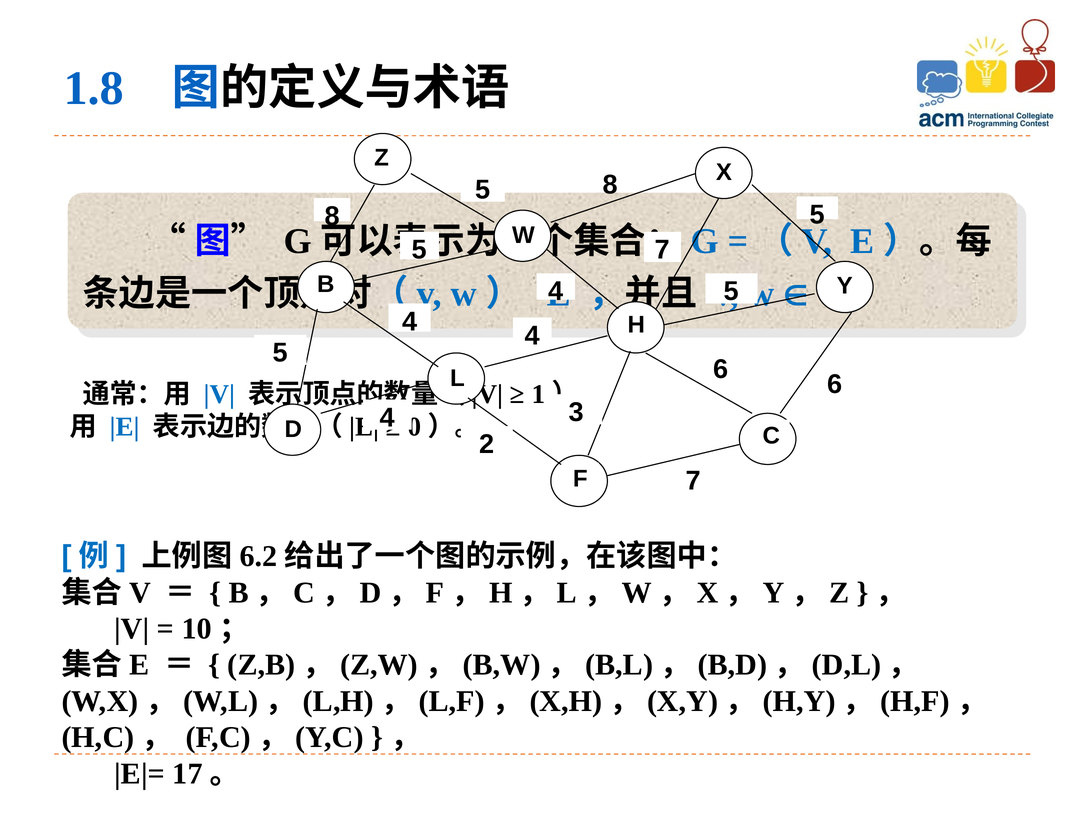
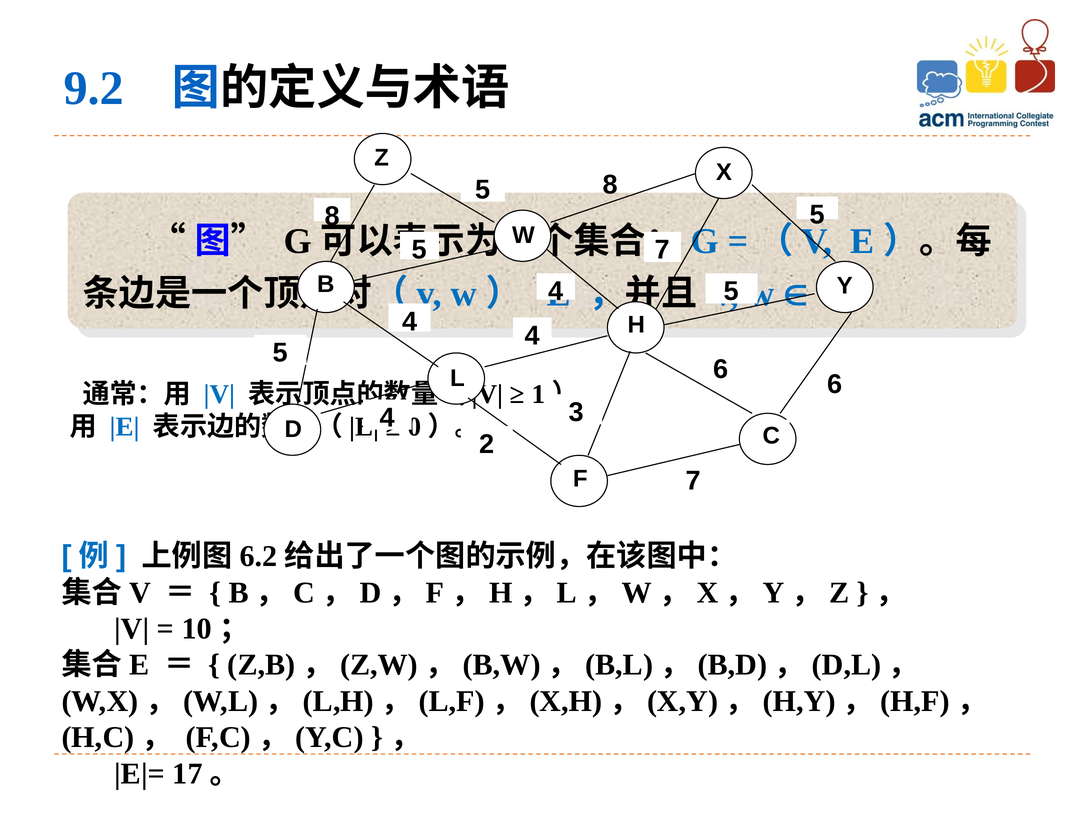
1.8: 1.8 -> 9.2 (94, 88)
